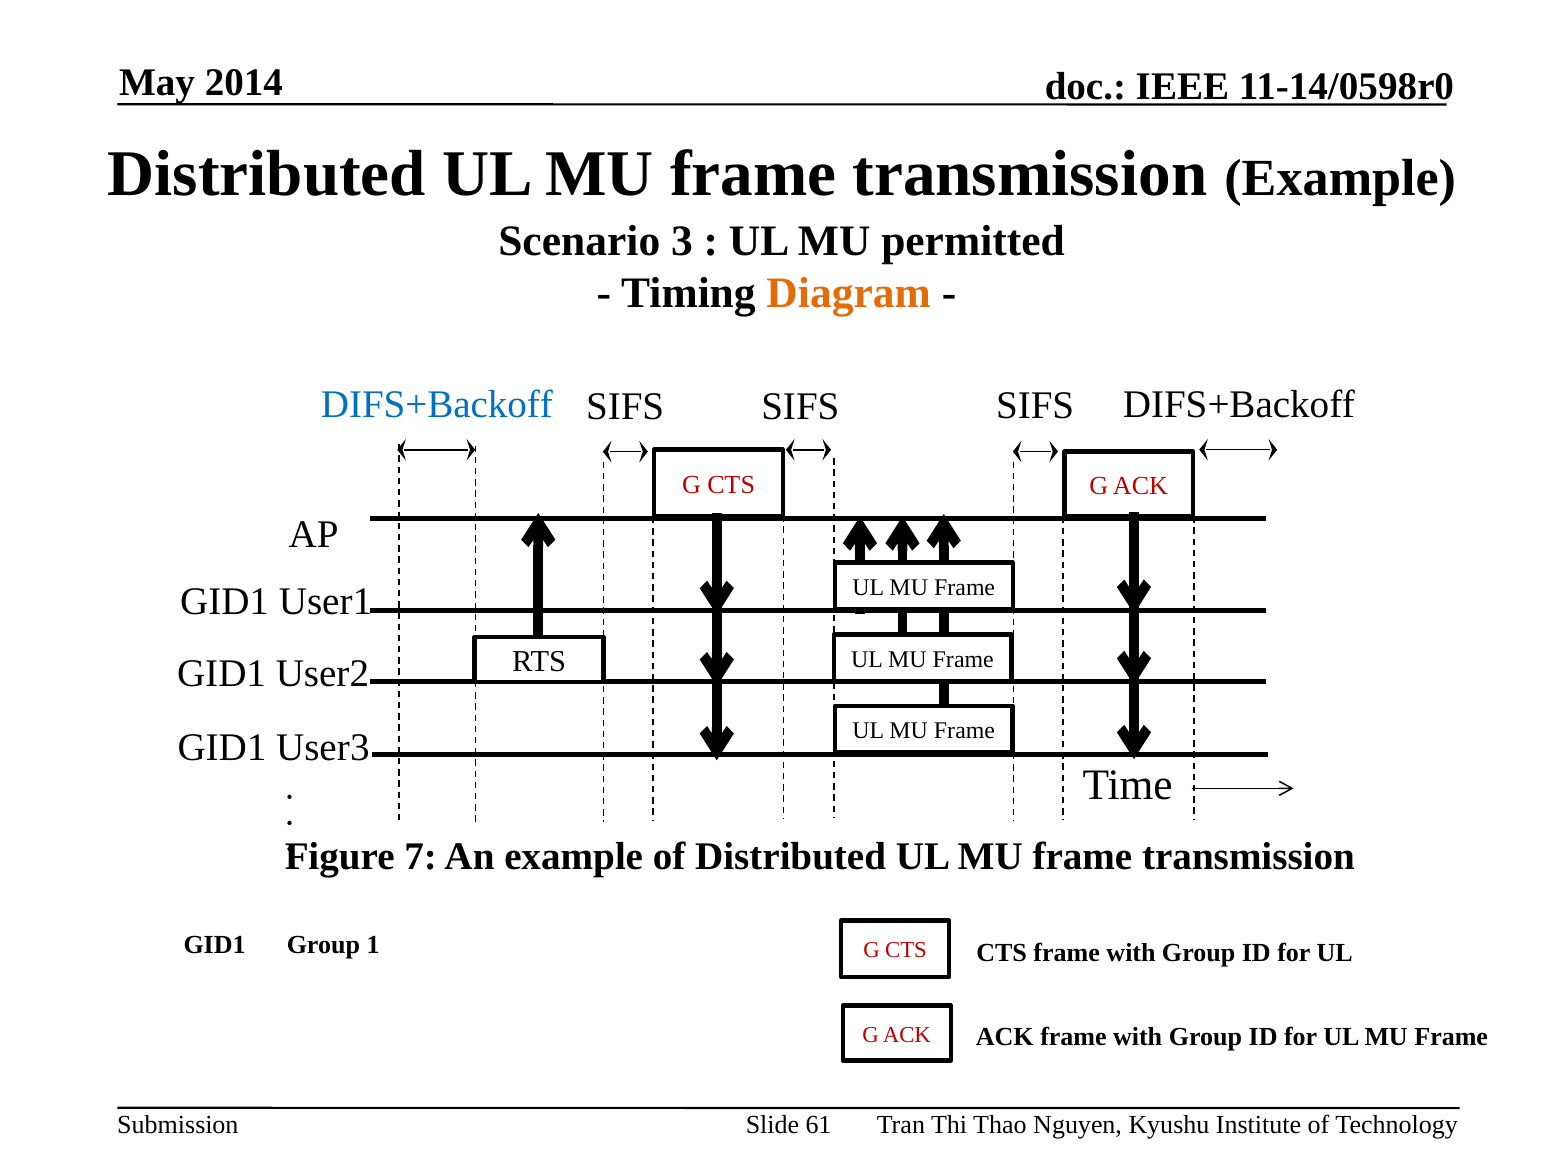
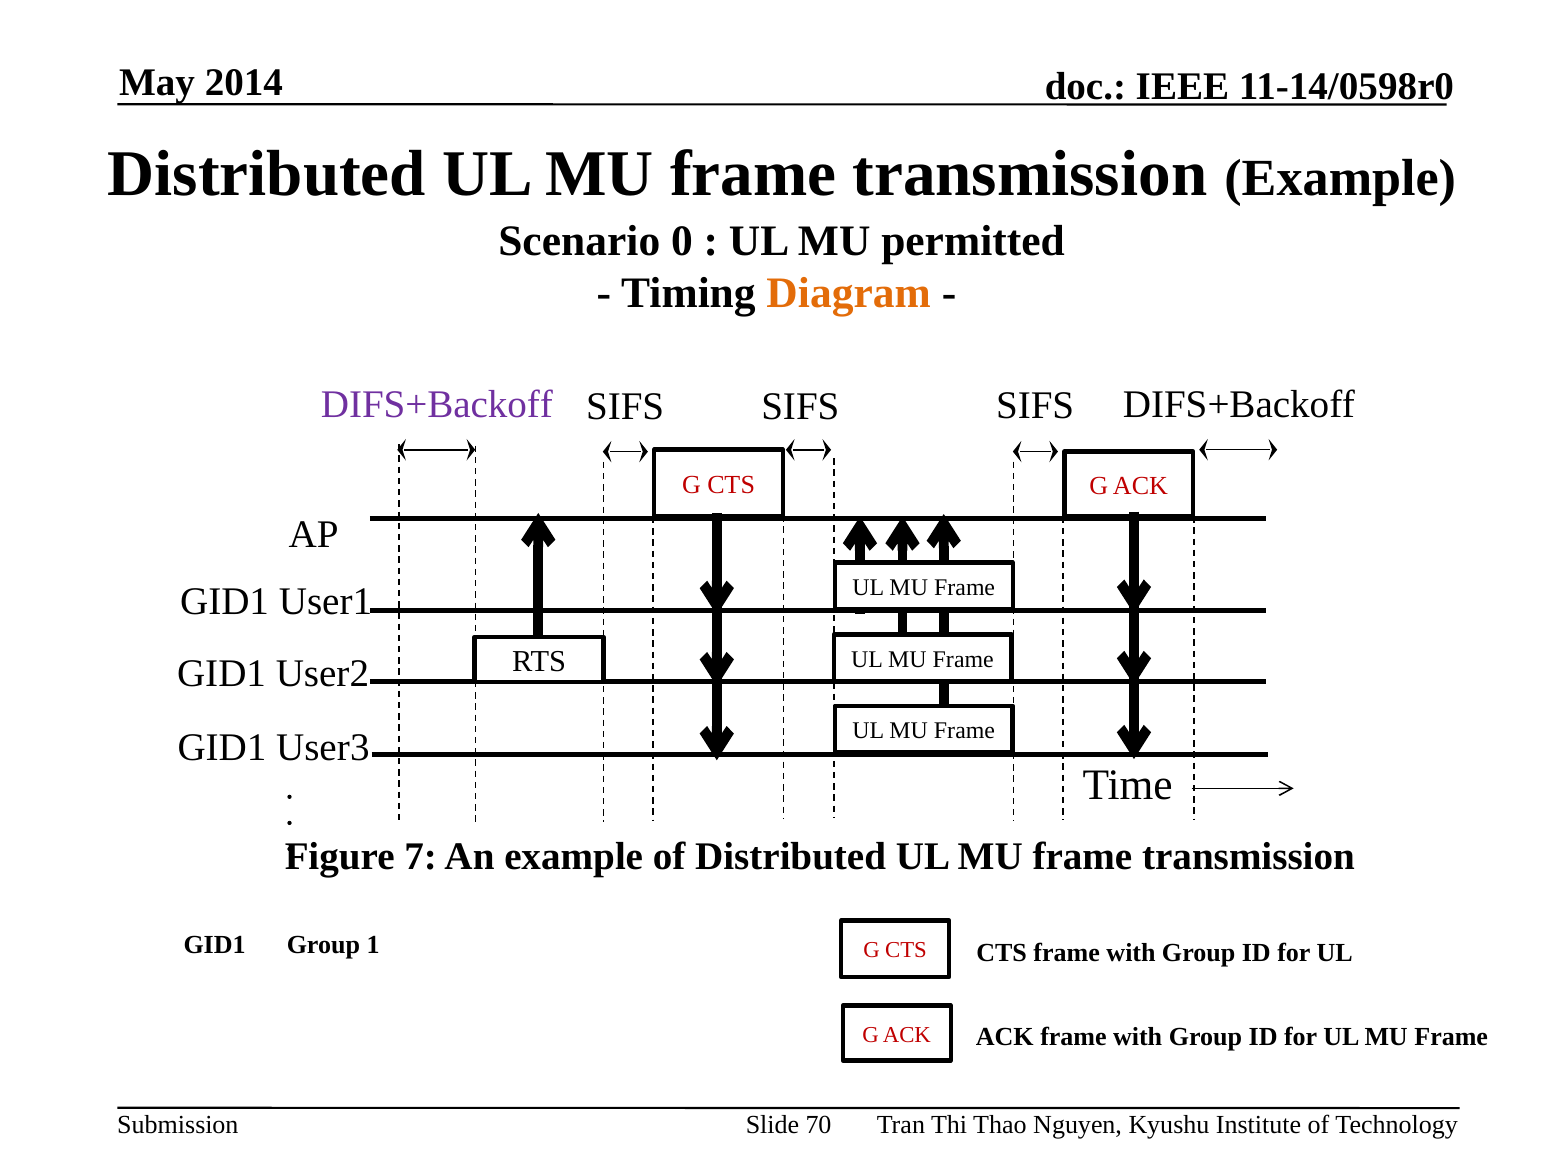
3: 3 -> 0 (682, 241)
DIFS+Backoff colour: blue -> purple (437, 405)
61: 61 -> 70 (818, 1125)
